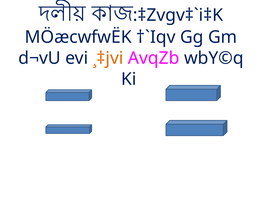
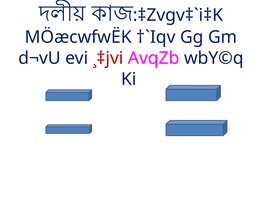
¸‡jvi colour: orange -> red (108, 58)
